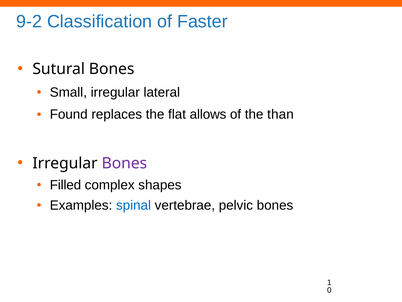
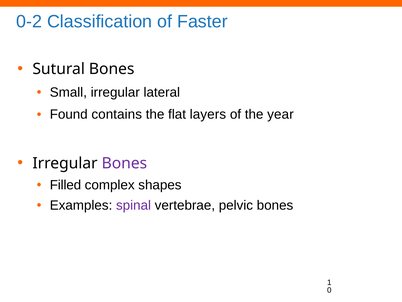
9-2: 9-2 -> 0-2 (29, 22)
replaces: replaces -> contains (117, 114)
allows: allows -> layers (208, 114)
than: than -> year (280, 114)
spinal colour: blue -> purple (134, 205)
